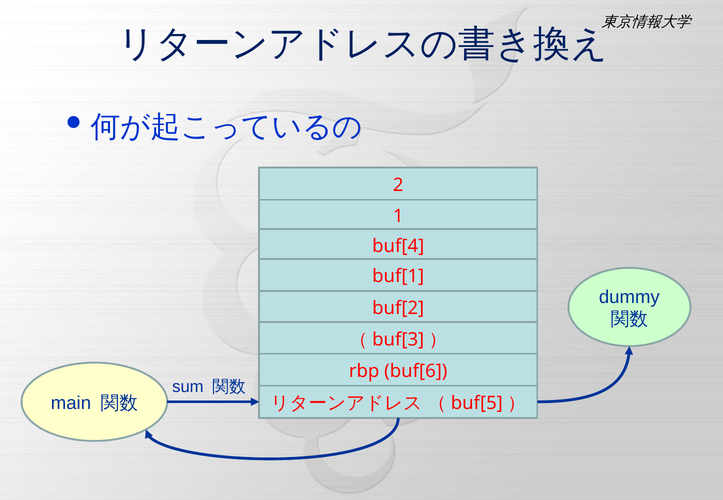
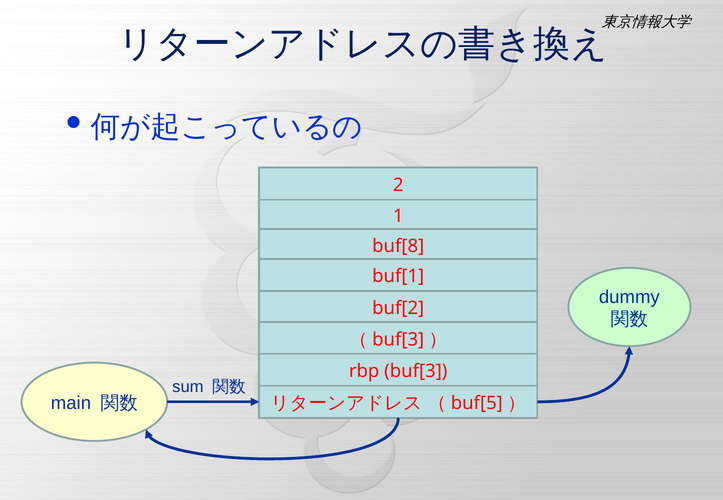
buf[4: buf[4 -> buf[8 (398, 246)
buf[6: buf[6 -> buf[3 (416, 371)
